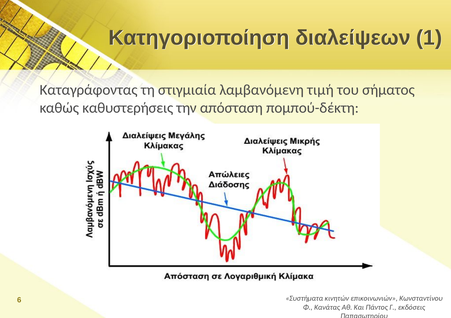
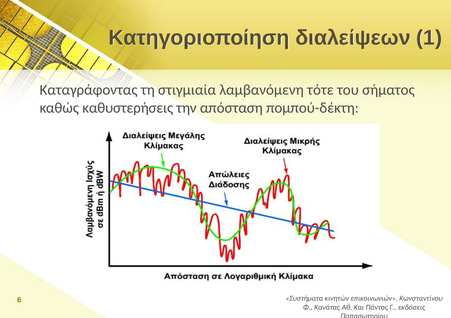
τιμή: τιμή -> τότε (320, 90)
